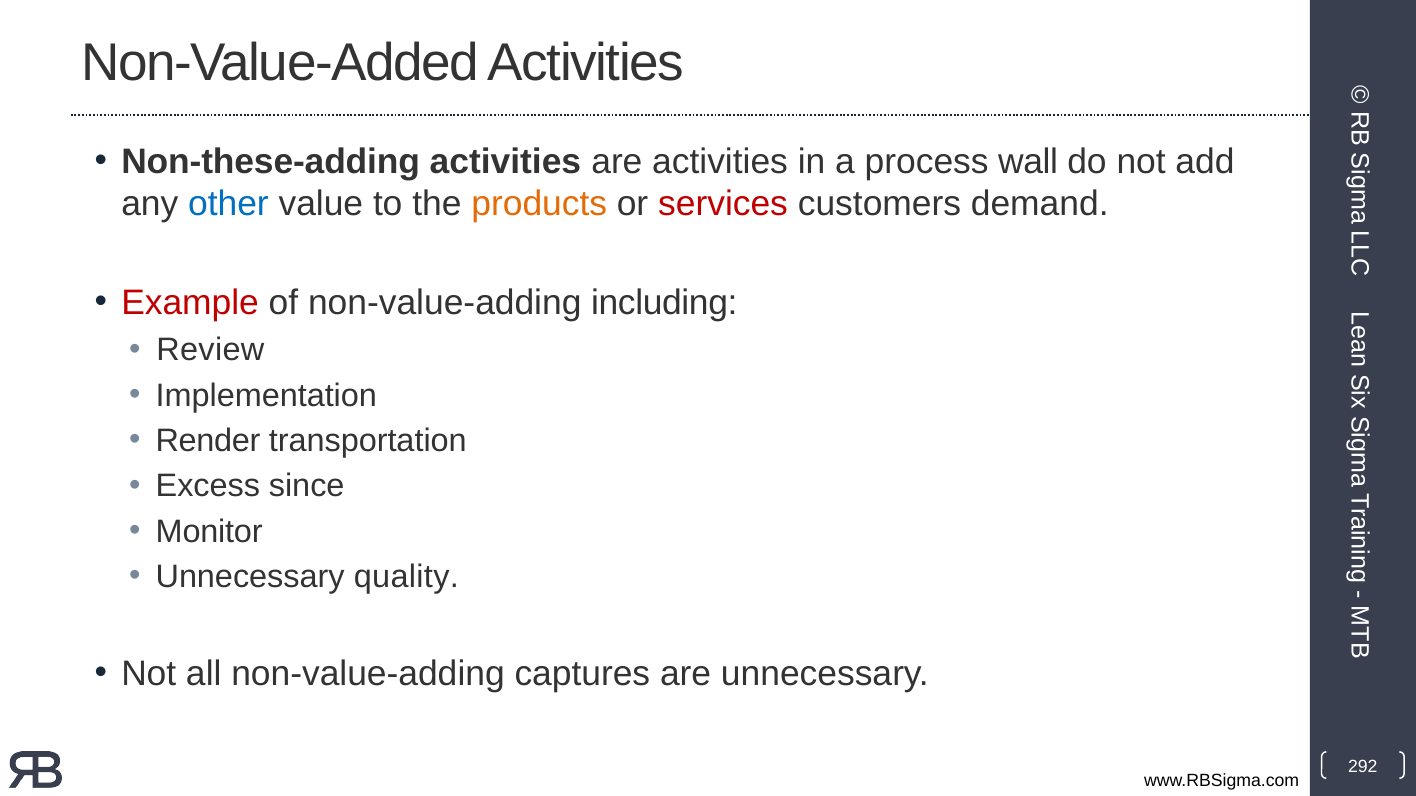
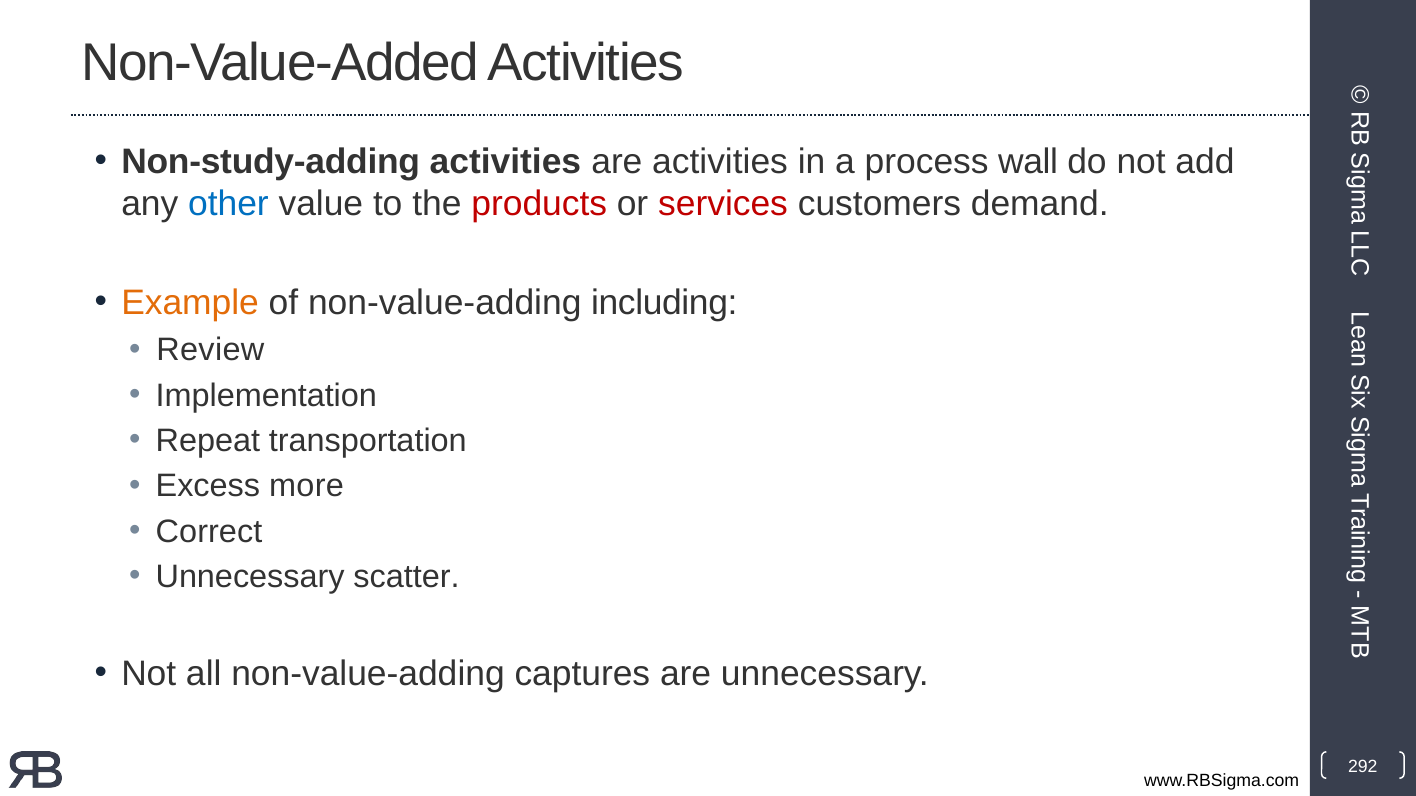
Non-these-adding: Non-these-adding -> Non-study-adding (271, 162)
products colour: orange -> red (539, 204)
Example colour: red -> orange (190, 303)
Render: Render -> Repeat (208, 441)
since: since -> more (307, 486)
Monitor: Monitor -> Correct (209, 532)
quality: quality -> scatter (407, 577)
